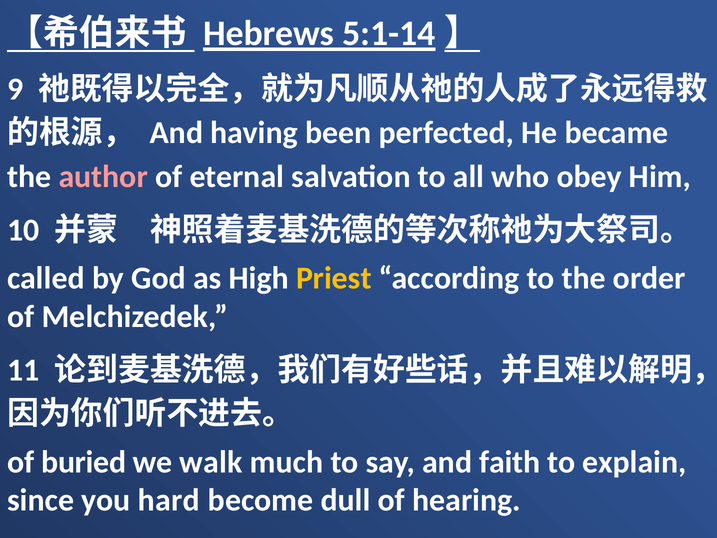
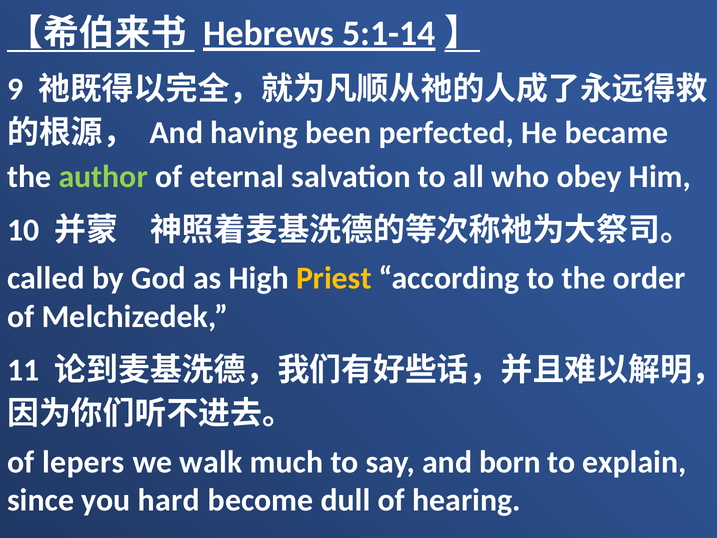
author colour: pink -> light green (103, 176)
buried: buried -> lepers (83, 462)
faith: faith -> born (510, 462)
